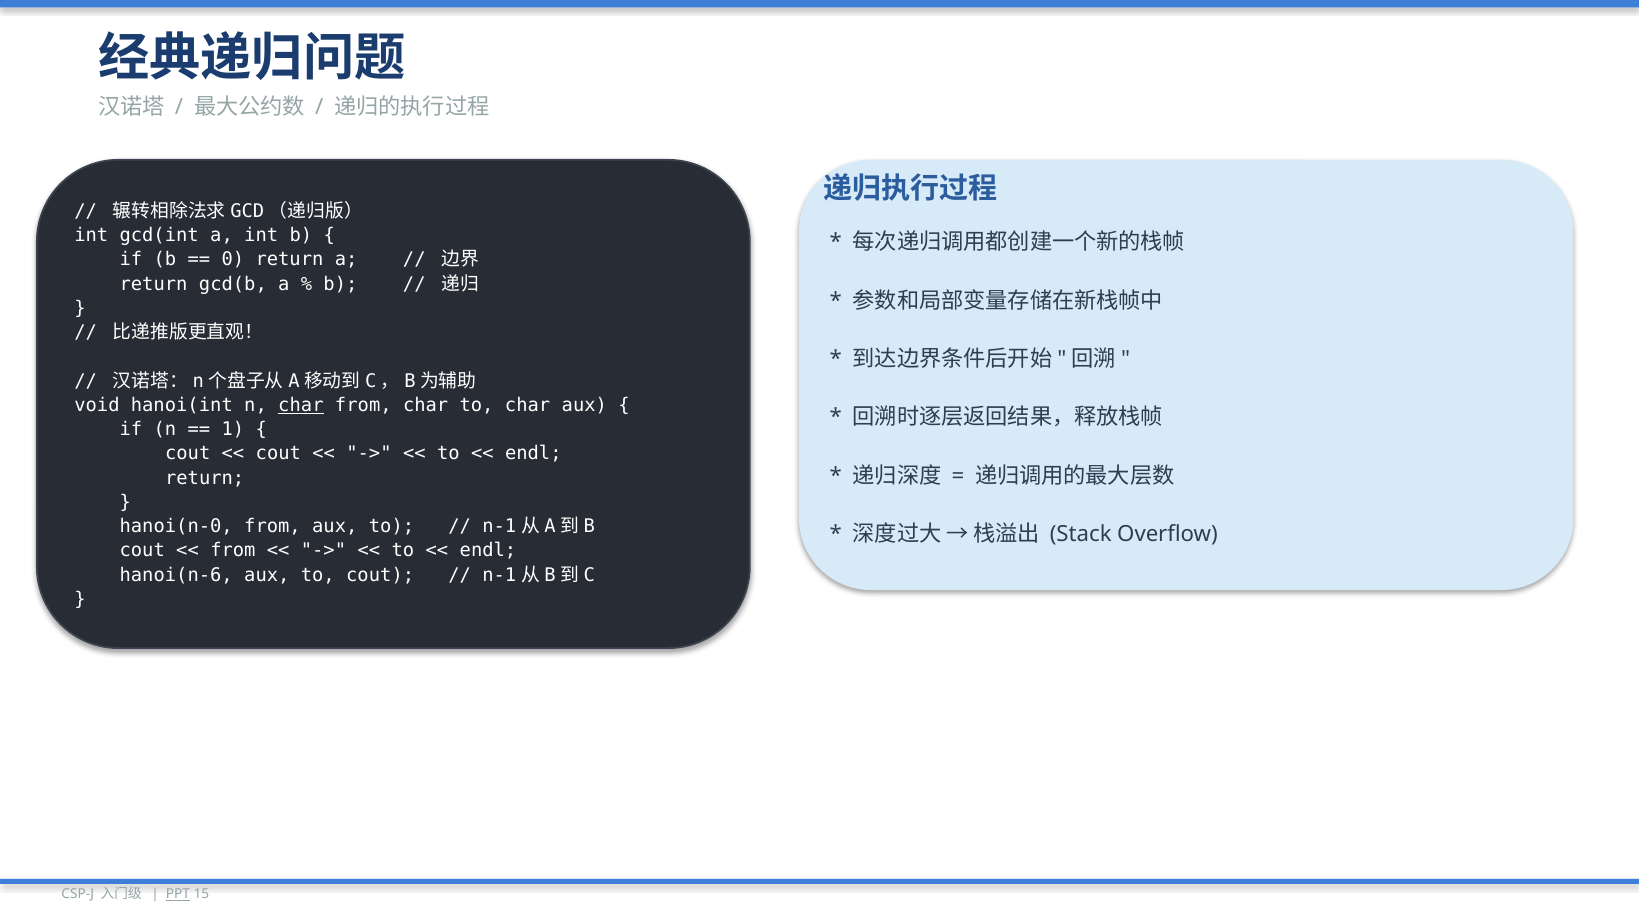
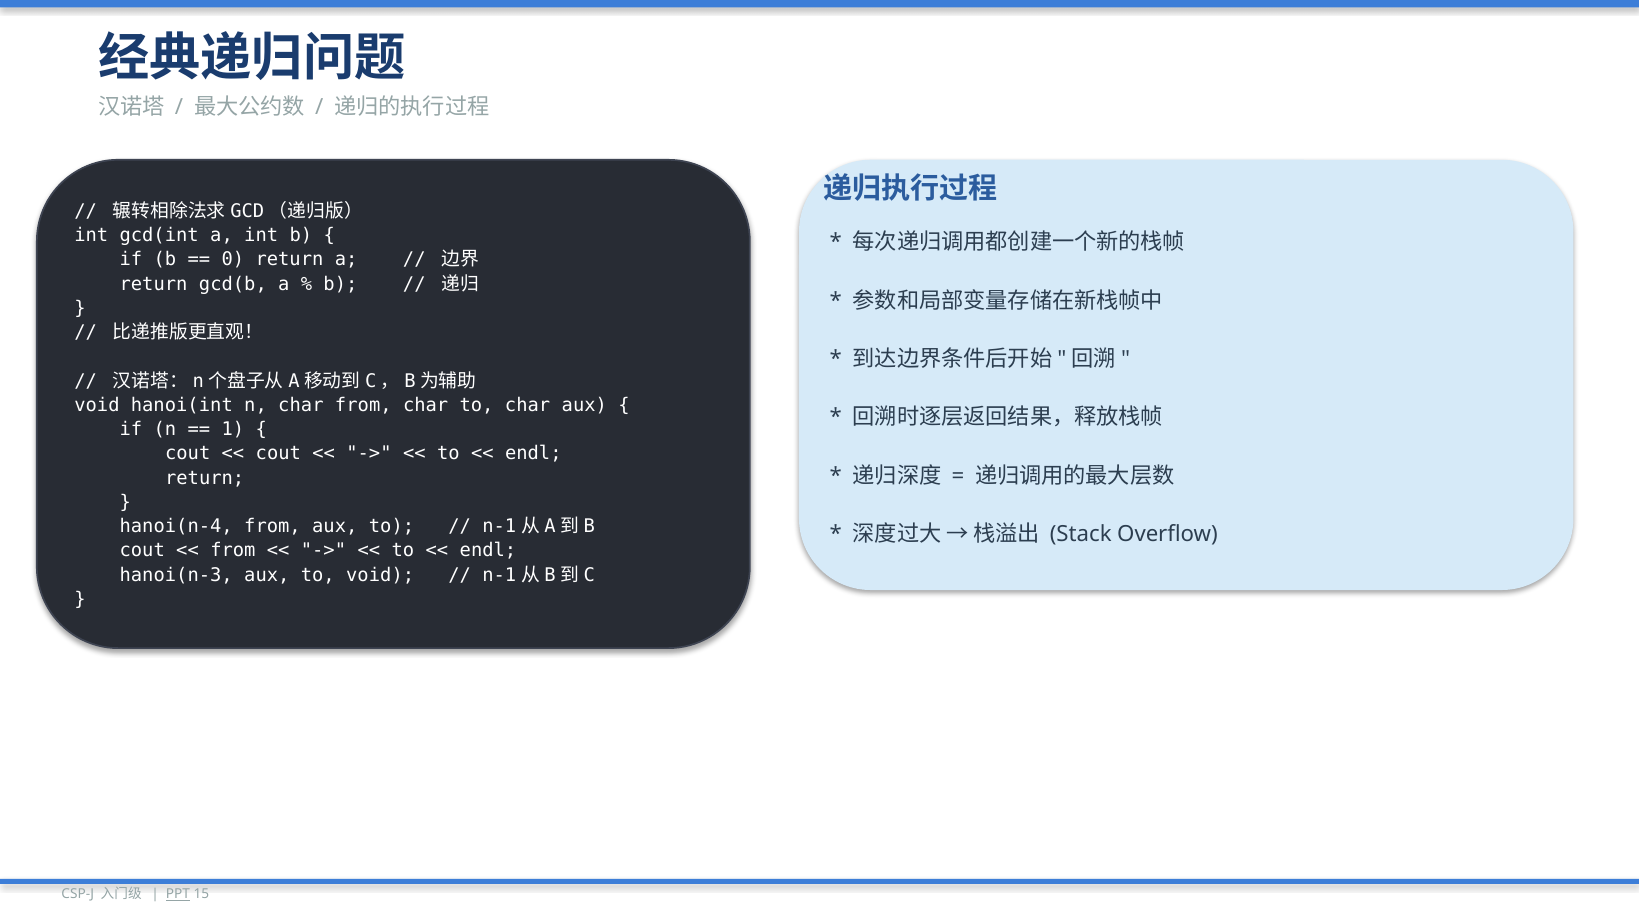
char underline: present -> none (301, 405)
hanoi(n-0: hanoi(n-0 -> hanoi(n-4 (176, 526)
hanoi(n-6: hanoi(n-6 -> hanoi(n-3 (176, 575)
to cout: cout -> void (380, 575)
